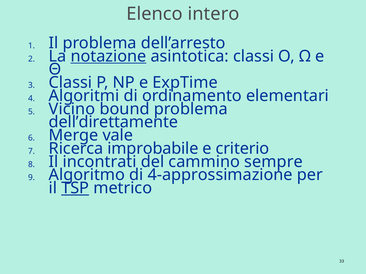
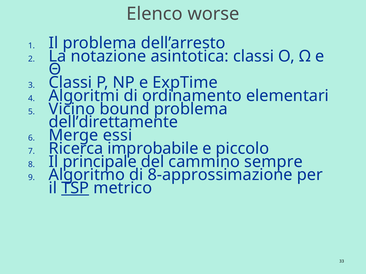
intero: intero -> worse (214, 14)
notazione underline: present -> none (108, 56)
vale: vale -> essi (118, 136)
criterio: criterio -> piccolo (242, 149)
incontrati: incontrati -> principale (100, 162)
4-approssimazione: 4-approssimazione -> 8-approssimazione (220, 175)
